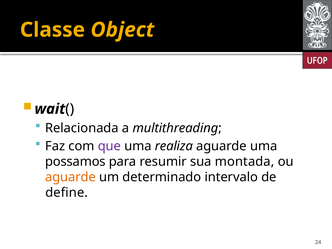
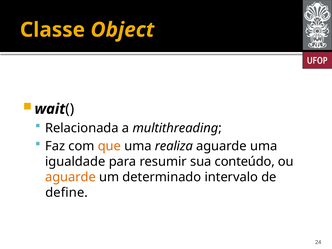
que colour: purple -> orange (109, 146)
possamos: possamos -> igualdade (75, 162)
montada: montada -> conteúdo (245, 162)
